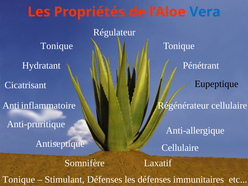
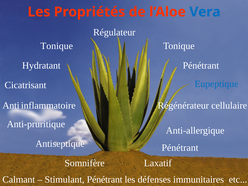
Eupeptique colour: black -> blue (216, 84)
Cellulaire: Cellulaire -> Pénétrant (180, 148)
Tonique: Tonique -> Calmant (19, 180)
Stimulant Défenses: Défenses -> Pénétrant (105, 180)
